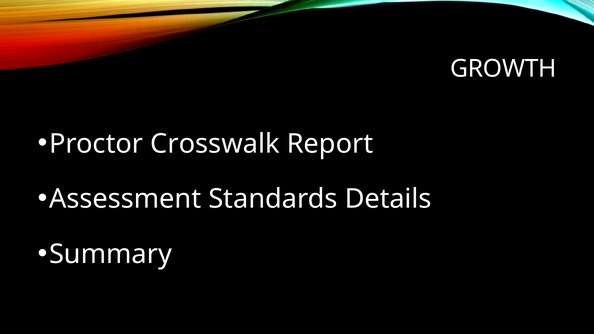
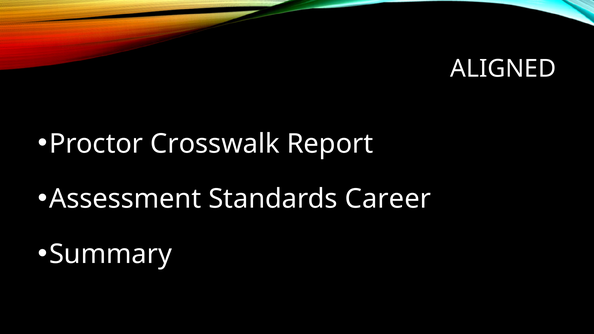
GROWTH: GROWTH -> ALIGNED (503, 69)
Details: Details -> Career (388, 199)
